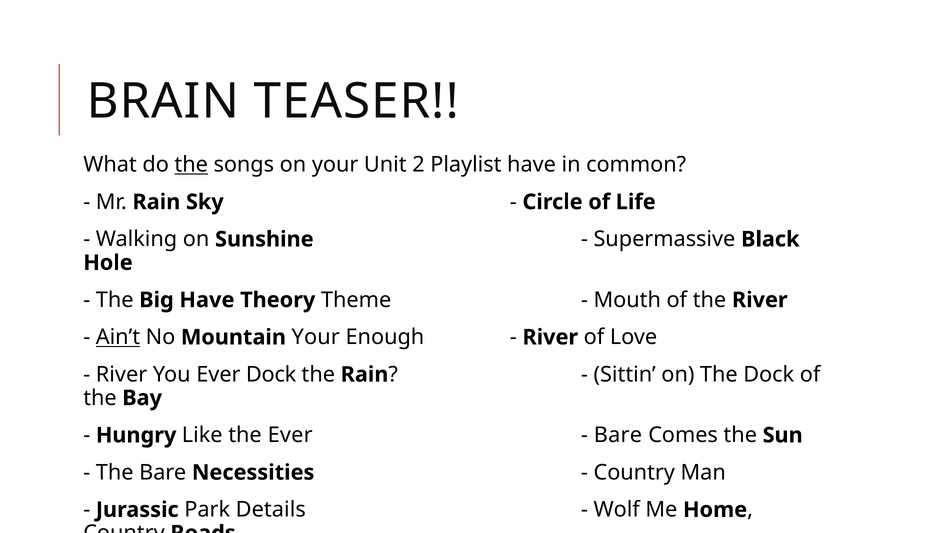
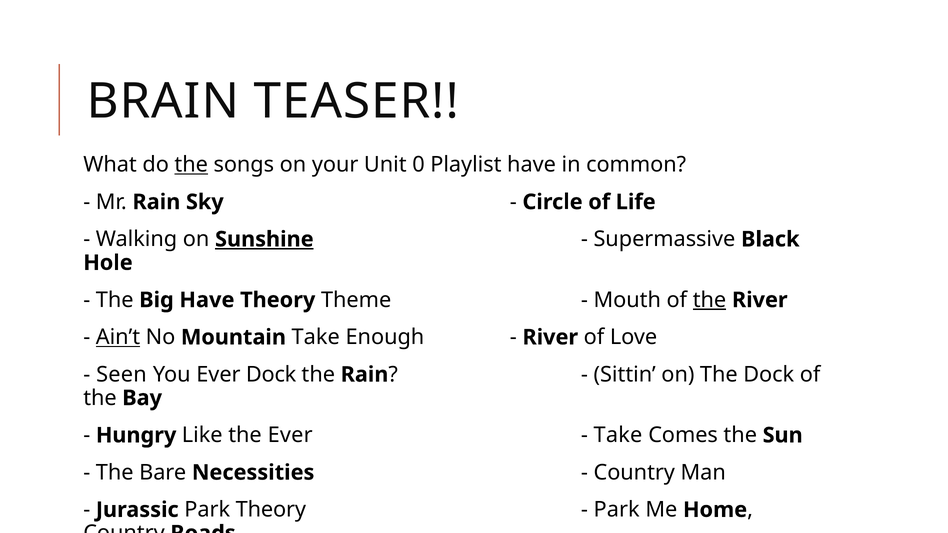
2: 2 -> 0 (418, 165)
Sunshine underline: none -> present (264, 239)
the underline: none -> present (709, 300)
Mountain Your: Your -> Take (316, 337)
River: River -> Seen (121, 375)
Bare: Bare -> Take (618, 435)
Park Details: Details -> Theory (271, 510)
Wolf: Wolf -> Park (617, 510)
